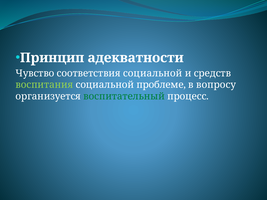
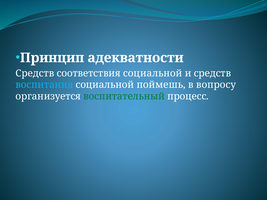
Чувство: Чувство -> Средств (35, 73)
воспитания colour: light green -> light blue (44, 85)
проблеме: проблеме -> поймешь (161, 85)
